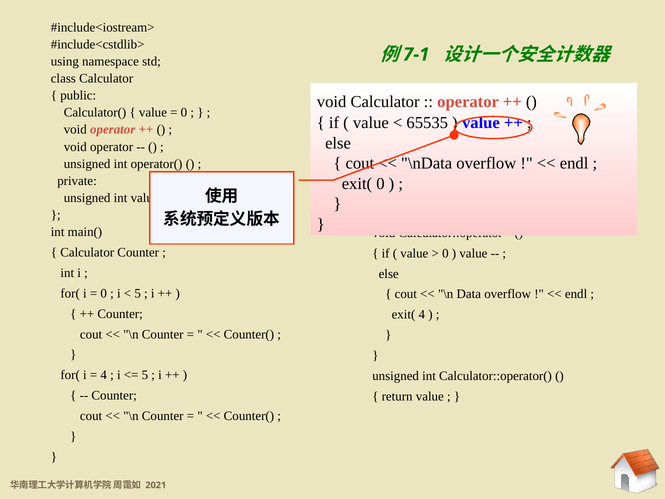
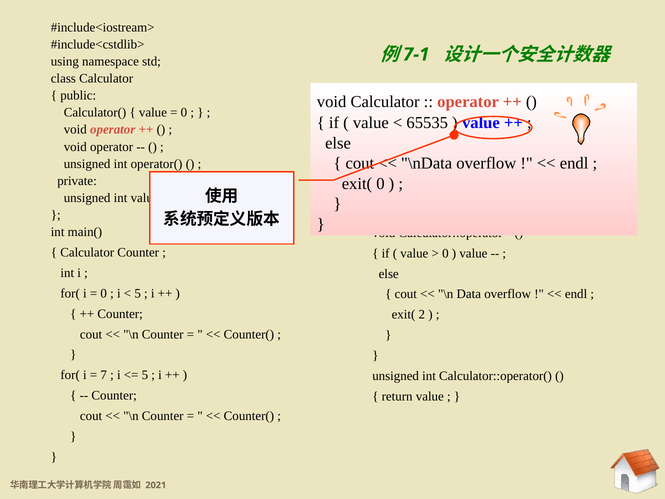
exit( 4: 4 -> 2 (422, 315)
4: 4 -> 7 (104, 375)
